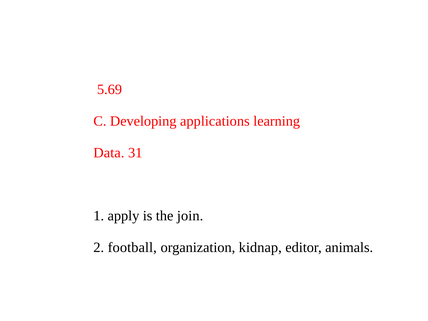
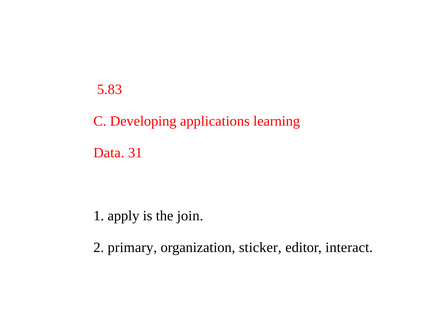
5.69: 5.69 -> 5.83 (109, 90)
football: football -> primary (132, 247)
kidnap: kidnap -> sticker (260, 247)
animals: animals -> interact (349, 247)
